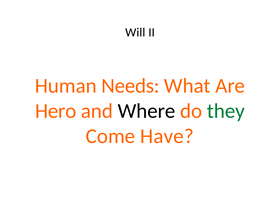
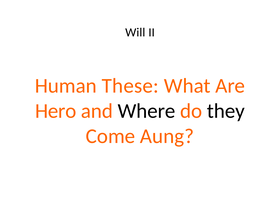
Needs: Needs -> These (130, 86)
they colour: green -> black (226, 111)
Have: Have -> Aung (167, 136)
